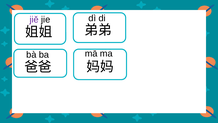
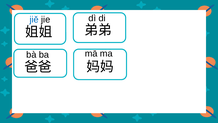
jiě colour: purple -> blue (34, 19)
